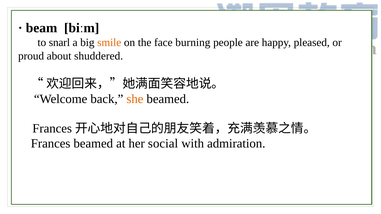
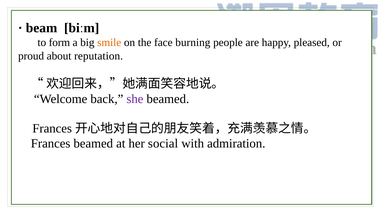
snarl: snarl -> form (59, 43)
shuddered: shuddered -> reputation (99, 56)
she colour: orange -> purple (135, 99)
